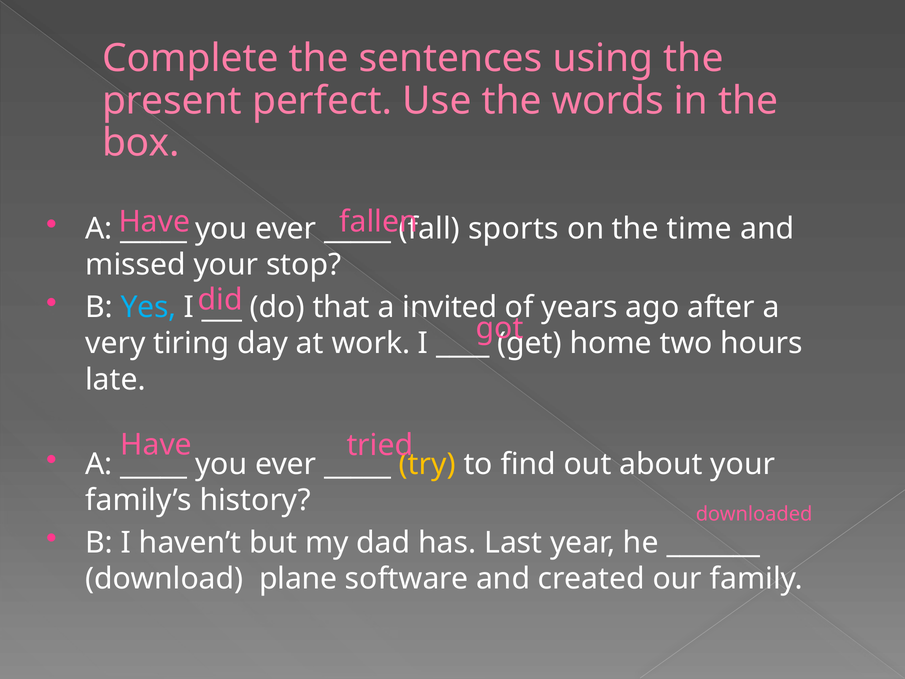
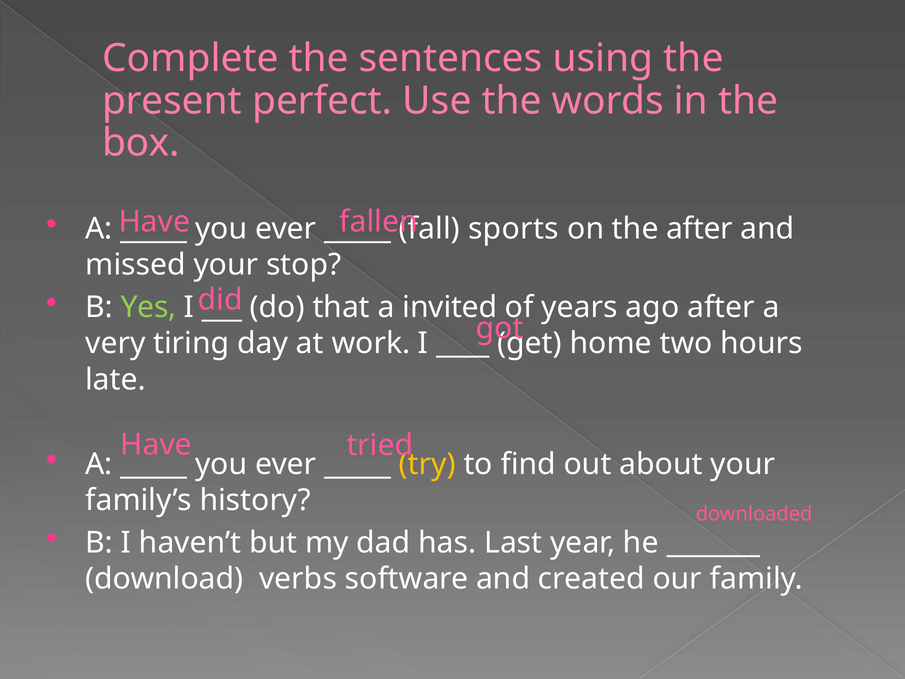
the time: time -> after (700, 229)
Yes colour: light blue -> light green (149, 307)
plane: plane -> verbs (298, 579)
